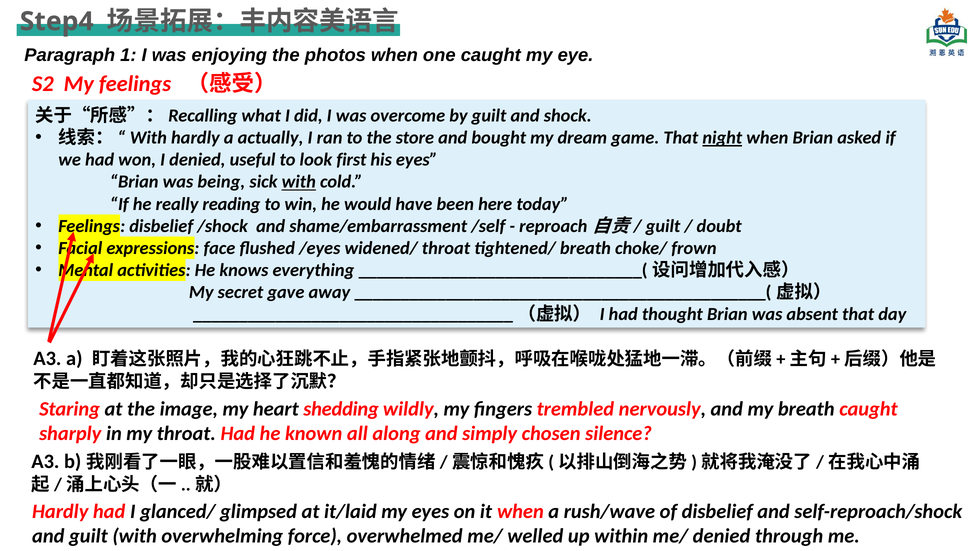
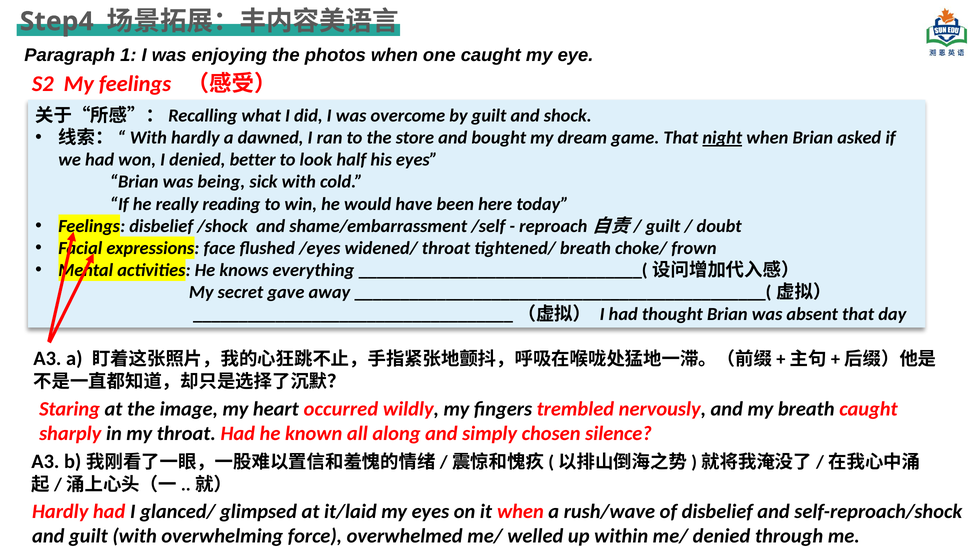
actually: actually -> dawned (271, 138)
useful: useful -> better (253, 160)
first: first -> half (351, 160)
with underline: present -> none (299, 182)
shedding: shedding -> occurred (341, 409)
